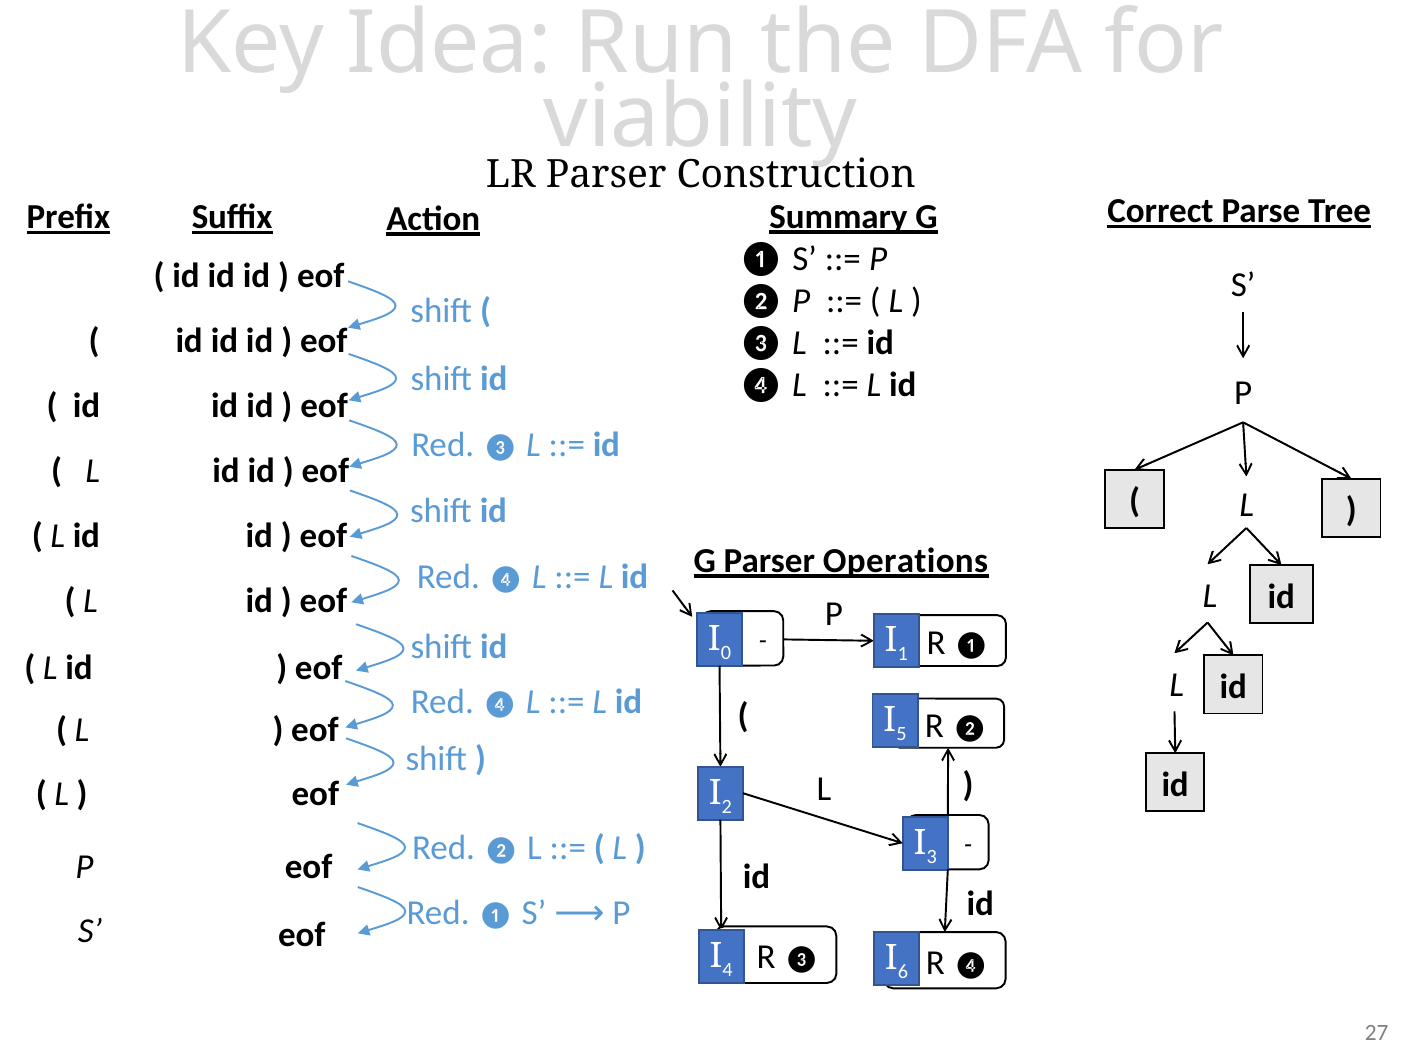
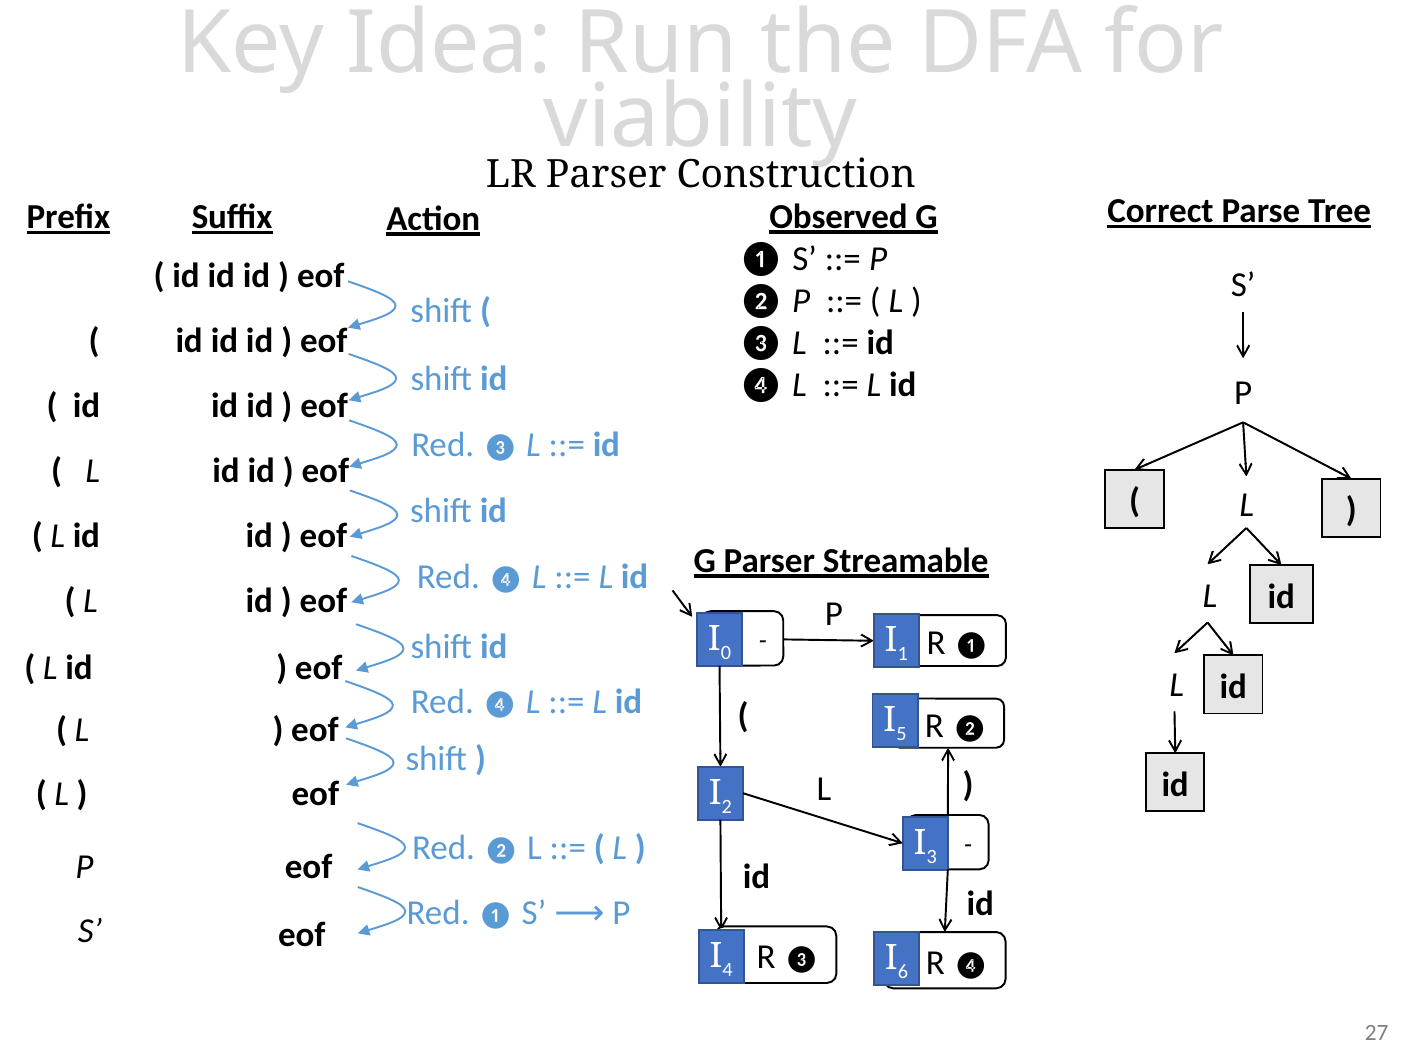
Summary: Summary -> Observed (839, 217)
Operations: Operations -> Streamable (906, 561)
